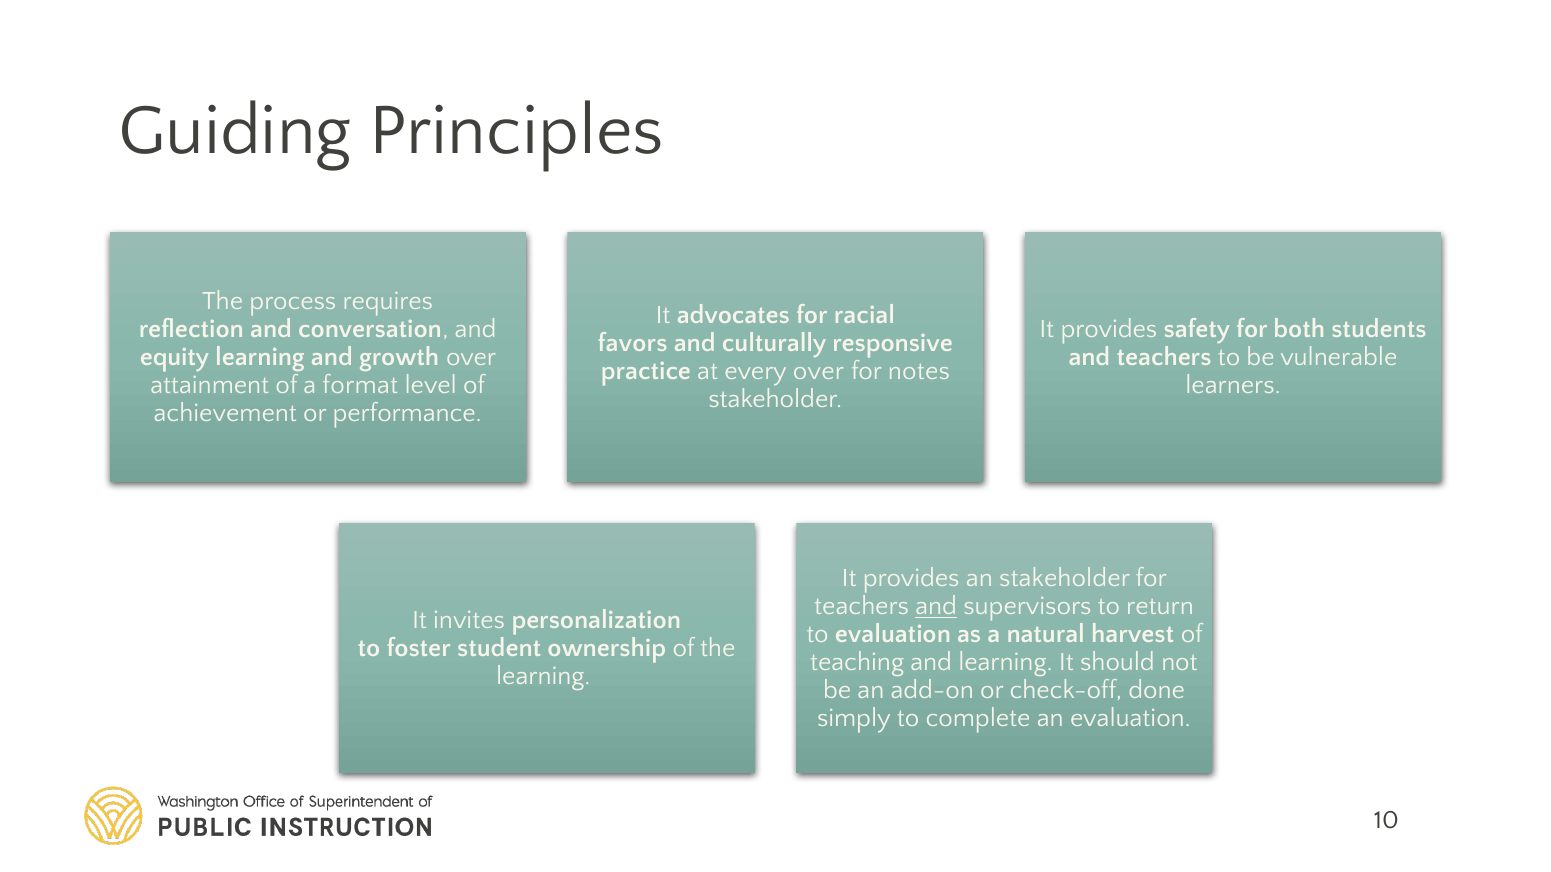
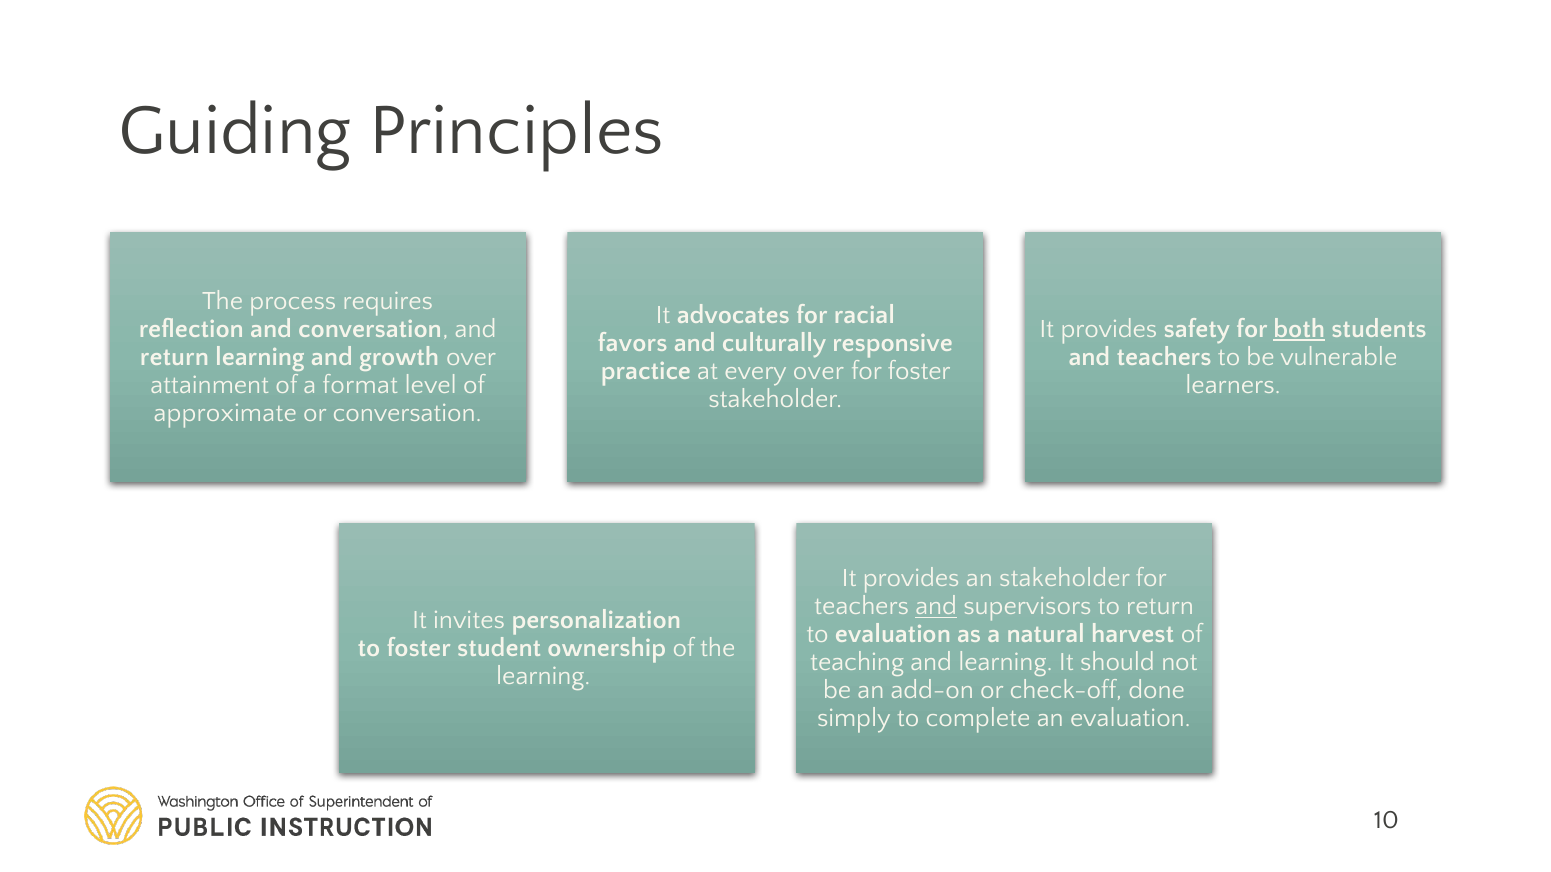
both underline: none -> present (1299, 329)
equity: equity -> return (174, 357)
for notes: notes -> foster (919, 371)
achievement: achievement -> approximate (225, 413)
or performance: performance -> conversation (407, 413)
